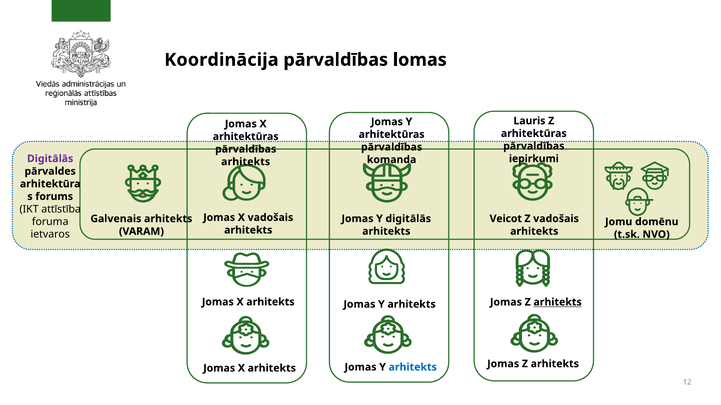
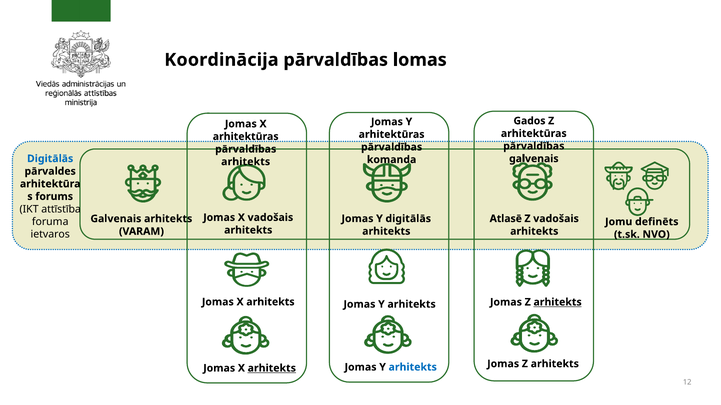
Lauris: Lauris -> Gados (529, 121)
Digitālās colour: purple -> blue (50, 159)
iepirkumi: iepirkumi -> galvenais (534, 159)
Veicot: Veicot -> Atlasē (506, 219)
domēnu: domēnu -> definēts (657, 222)
arhitekts underline: none -> present (272, 369)
